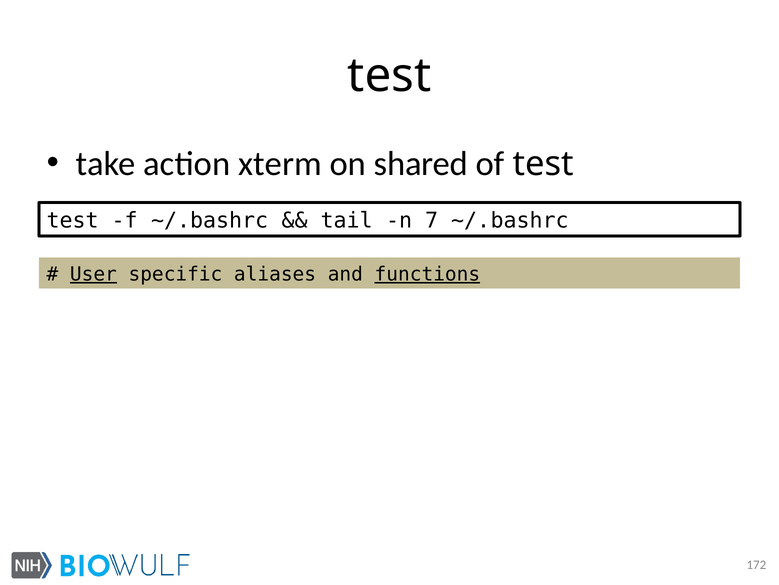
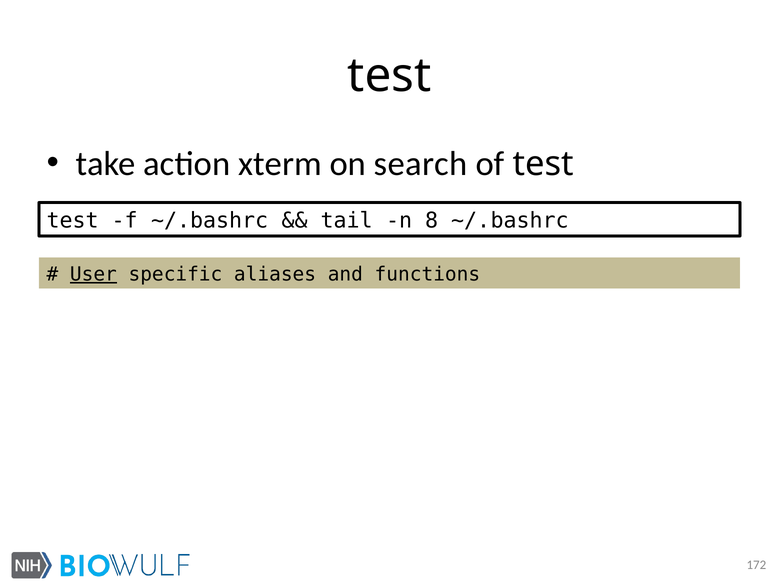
shared: shared -> search (421, 163)
7: 7 -> 8 (432, 221)
functions underline: present -> none (427, 274)
